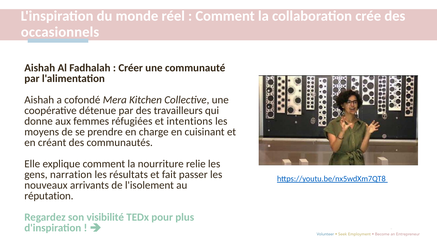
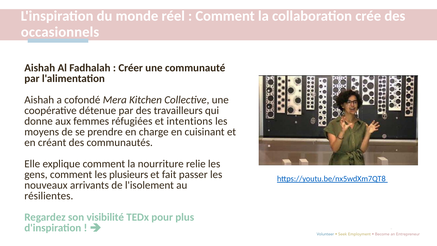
gens narration: narration -> comment (71, 174)
résultats: résultats -> plusieurs (129, 174)
réputation: réputation -> résilientes (49, 196)
